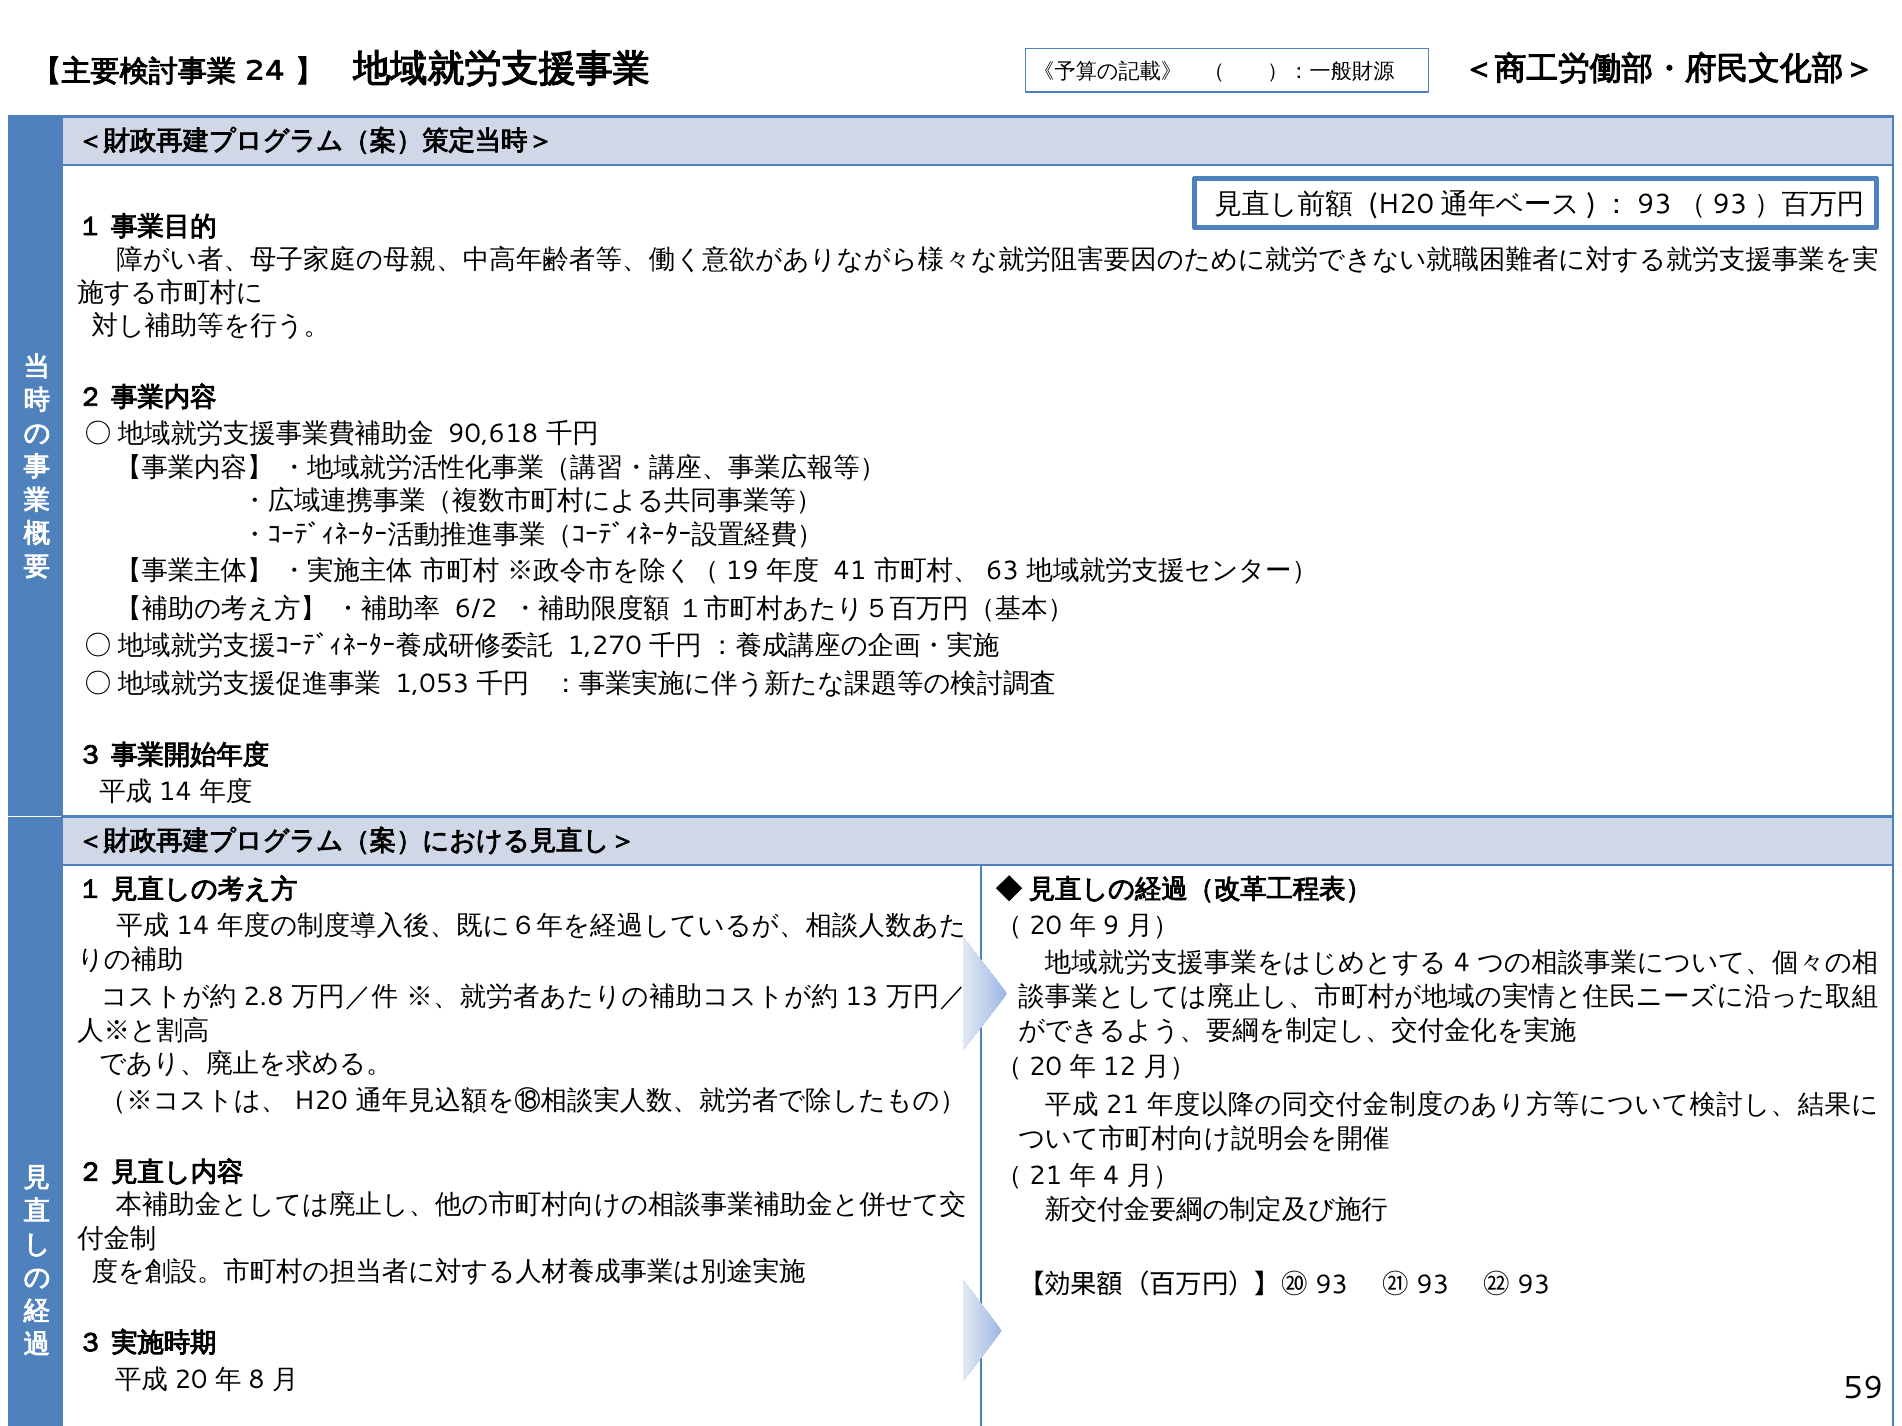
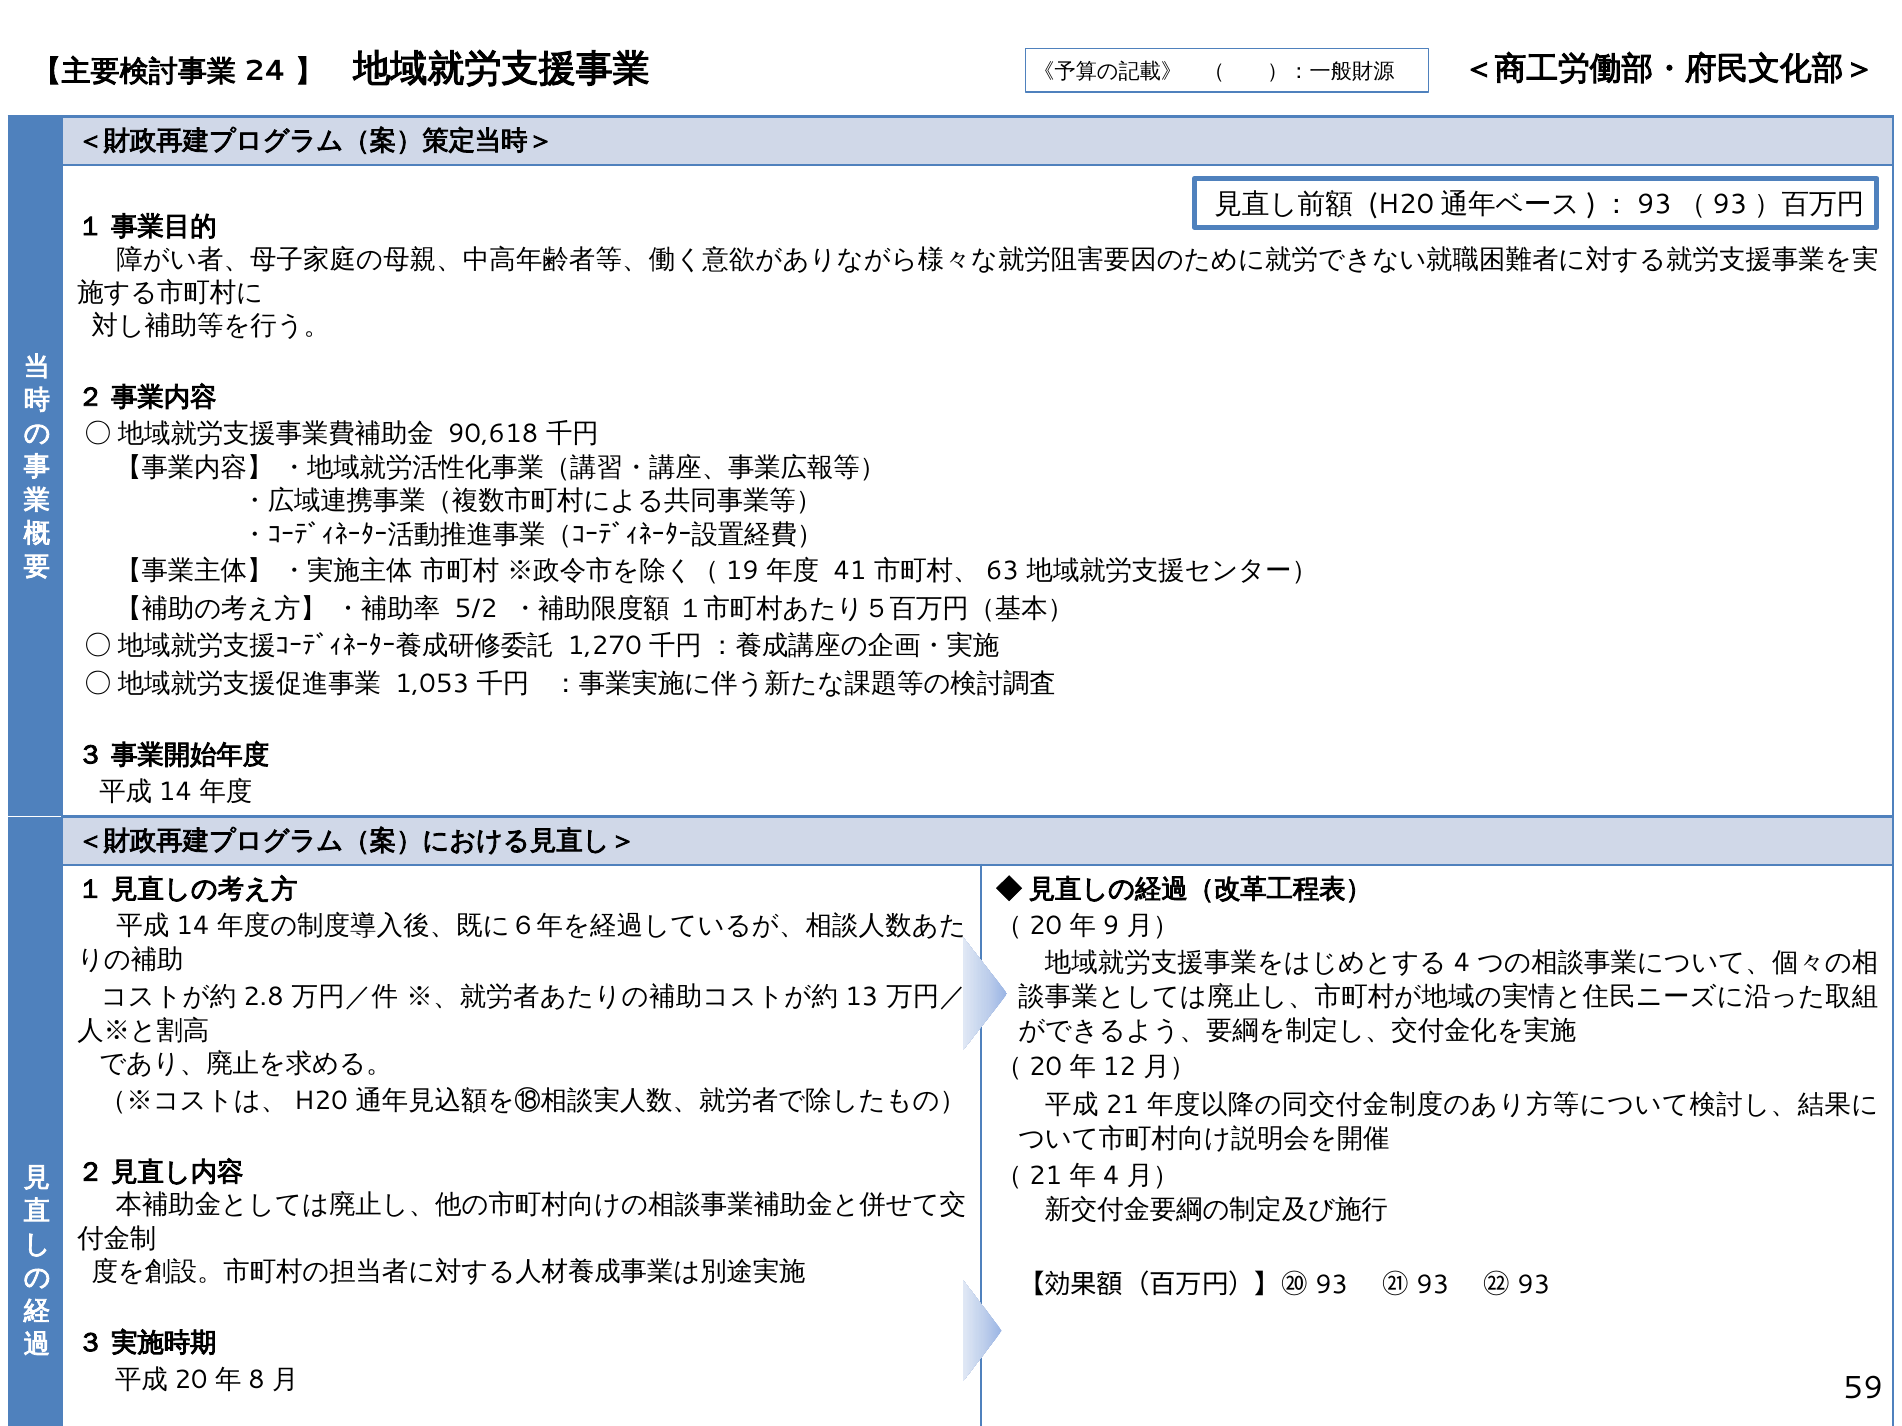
6/2: 6/2 -> 5/2 (476, 609)
